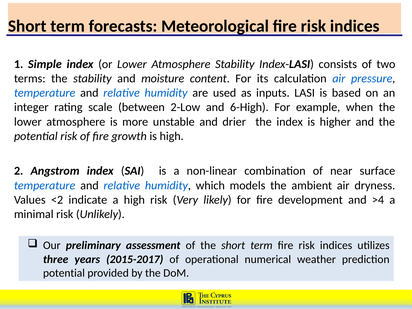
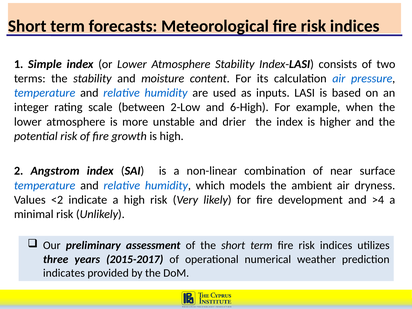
potential: potential -> indicates (64, 273)
